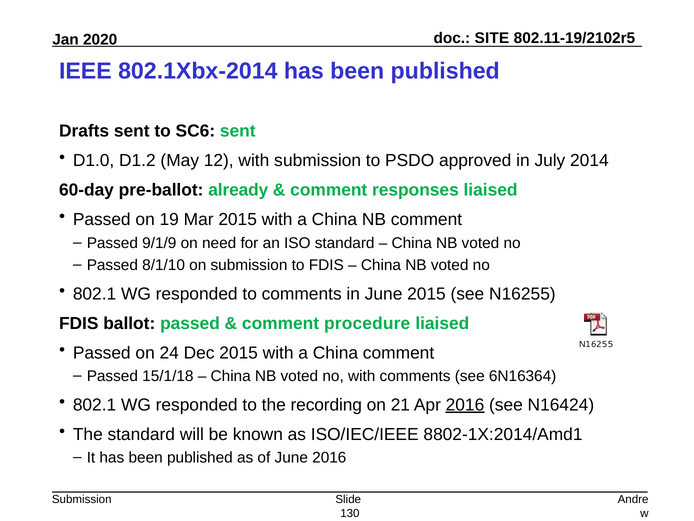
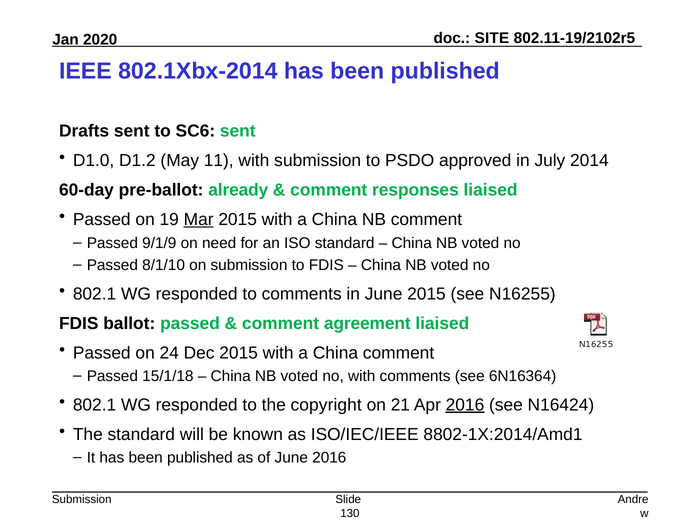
12: 12 -> 11 (219, 160)
Mar underline: none -> present (199, 219)
procedure: procedure -> agreement (367, 323)
recording: recording -> copyright (326, 404)
